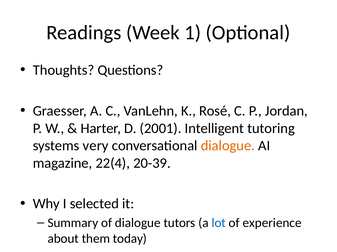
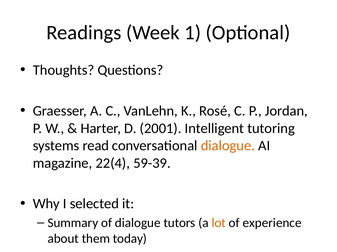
very: very -> read (96, 146)
20-39: 20-39 -> 59-39 (152, 163)
lot colour: blue -> orange (219, 223)
